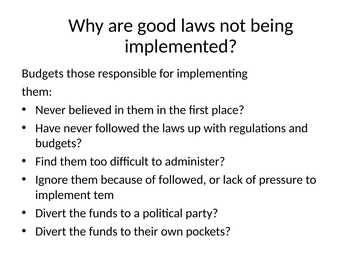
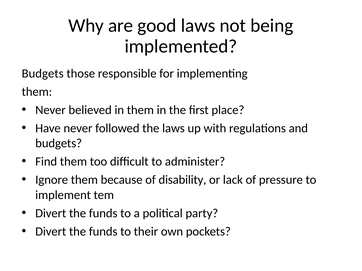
of followed: followed -> disability (182, 180)
